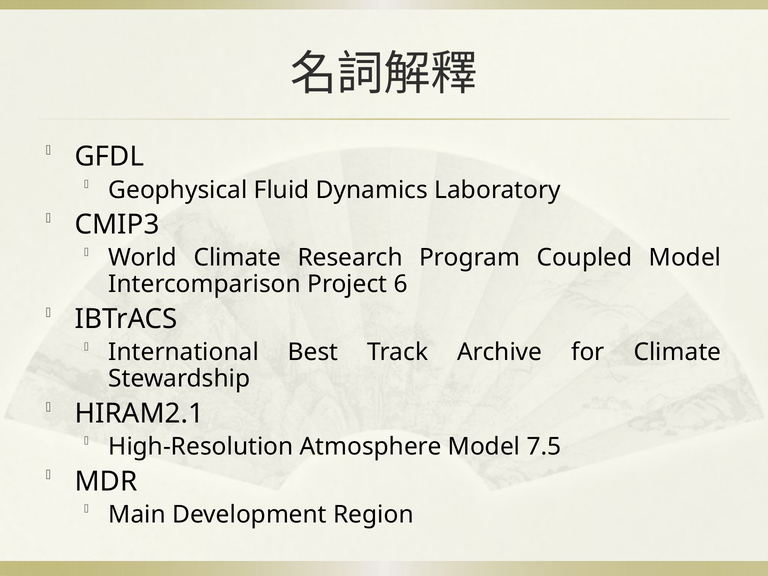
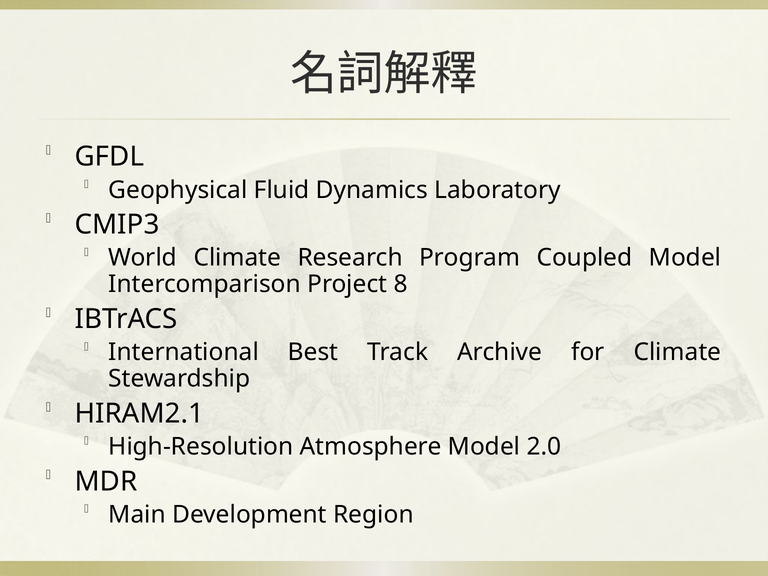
6: 6 -> 8 (401, 284)
7.5: 7.5 -> 2.0 (544, 447)
